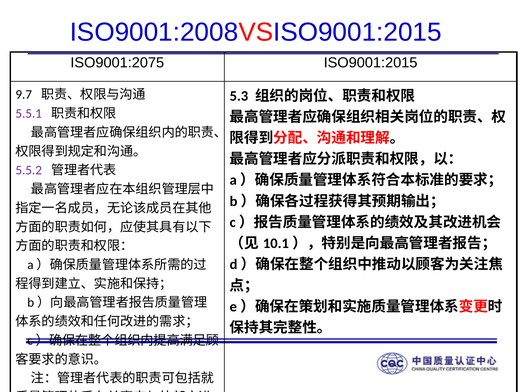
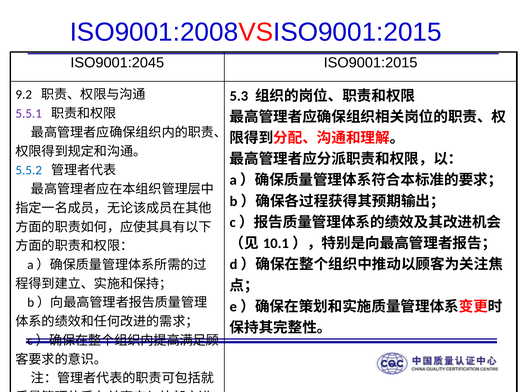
ISO9001:2075: ISO9001:2075 -> ISO9001:2045 (117, 63)
9.7: 9.7 -> 9.2 (24, 95)
5.5.2 colour: purple -> blue (29, 170)
